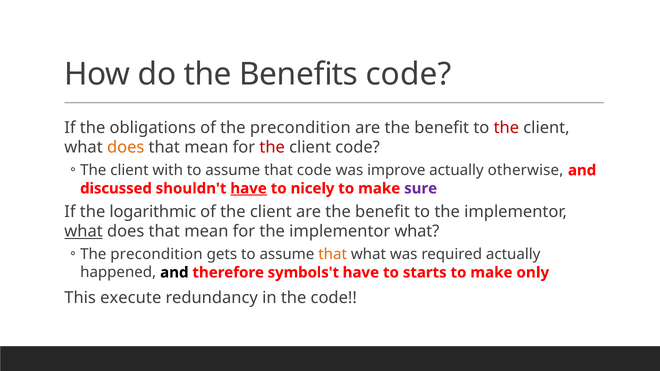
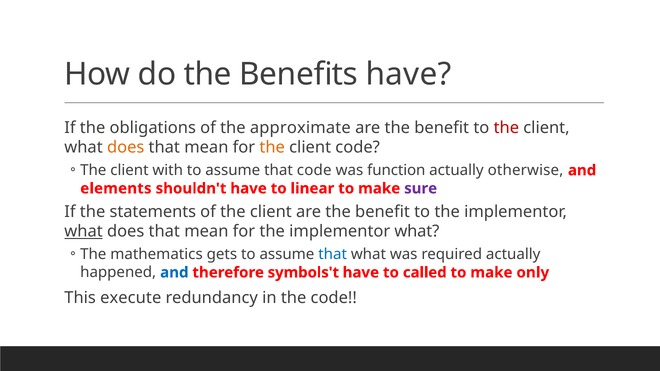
Benefits code: code -> have (409, 74)
of the precondition: precondition -> approximate (300, 128)
the colour: red -> orange (272, 147)
improve: improve -> function (396, 170)
discussed: discussed -> elements (116, 189)
have underline: present -> none (249, 189)
nicely: nicely -> linear (312, 189)
logarithmic: logarithmic -> statements (153, 212)
precondition: precondition -> mathematics (157, 255)
that colour: orange -> blue (333, 255)
and colour: black -> blue (174, 273)
starts: starts -> called (425, 273)
